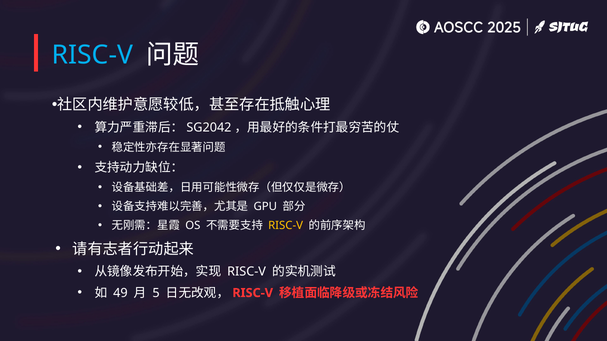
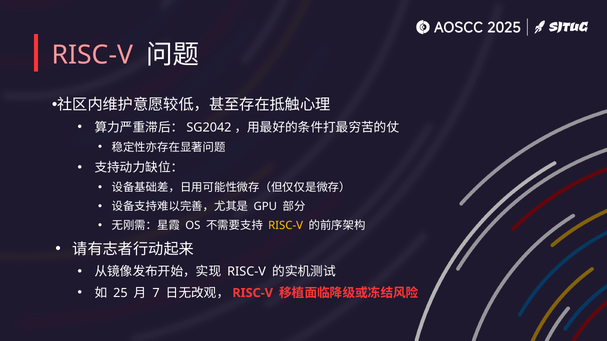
RISC-V colour: light blue -> pink (93, 55)
49: 49 -> 25 (120, 293)
5: 5 -> 7 (156, 293)
